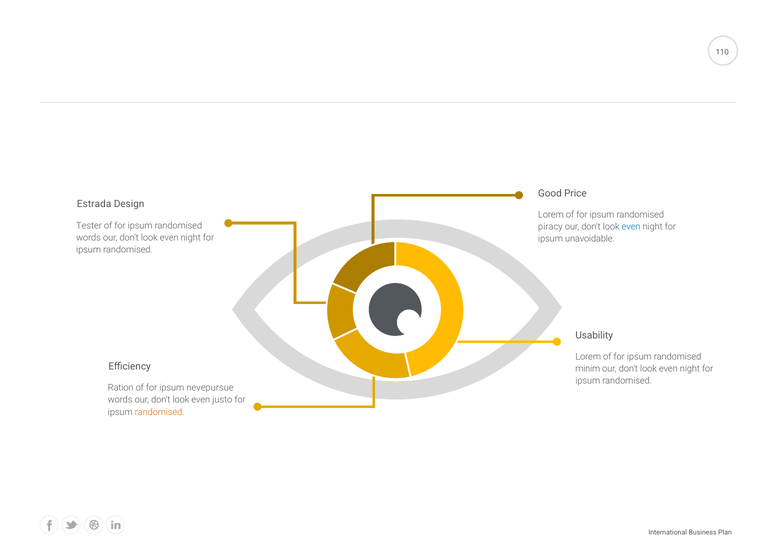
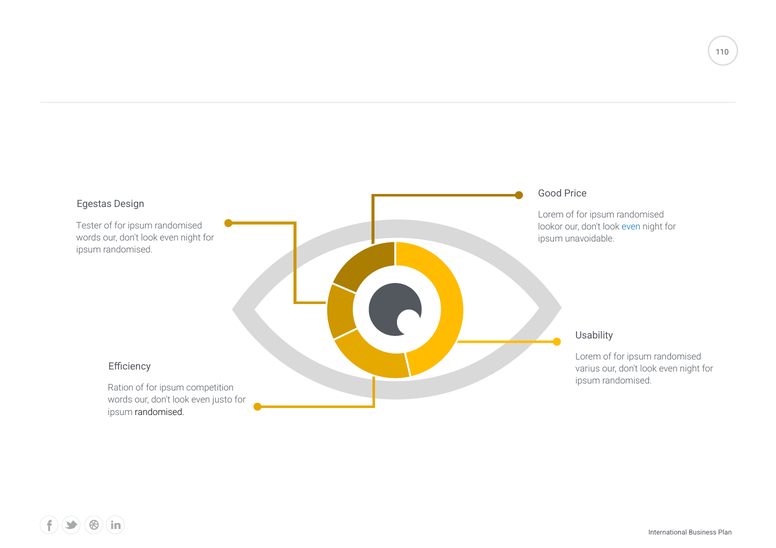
Estrada: Estrada -> Egestas (94, 204)
piracy: piracy -> lookor (550, 227)
minim: minim -> varius (588, 369)
nevepursue: nevepursue -> competition (210, 388)
randomised colour: orange -> black (160, 412)
